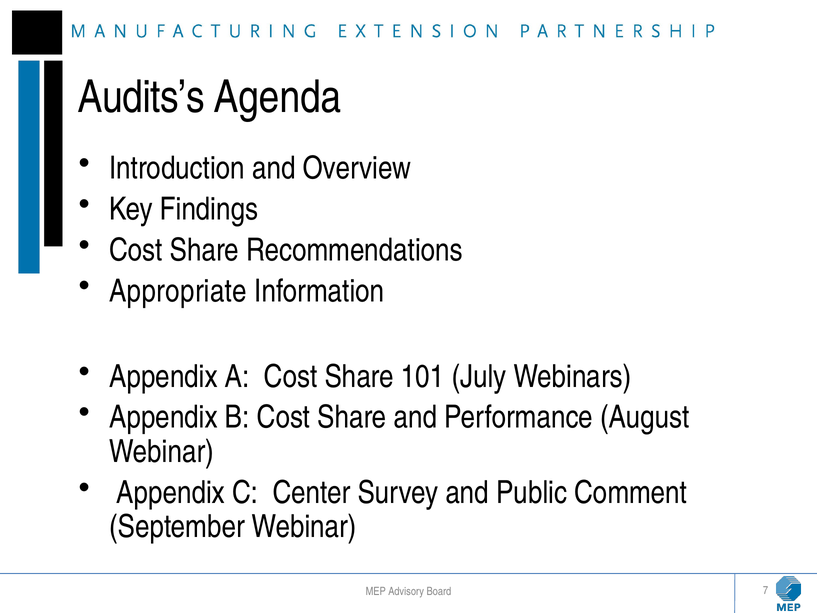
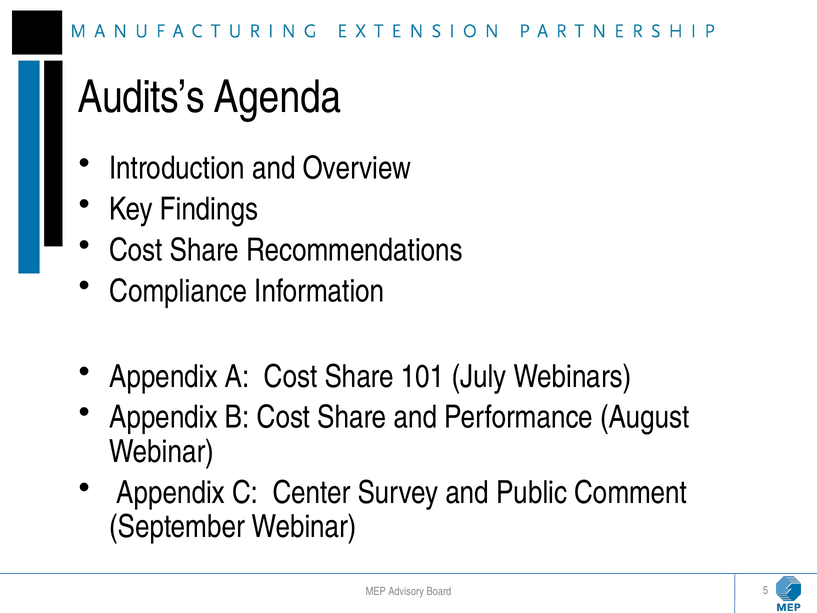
Appropriate: Appropriate -> Compliance (178, 291)
7: 7 -> 5 (766, 590)
